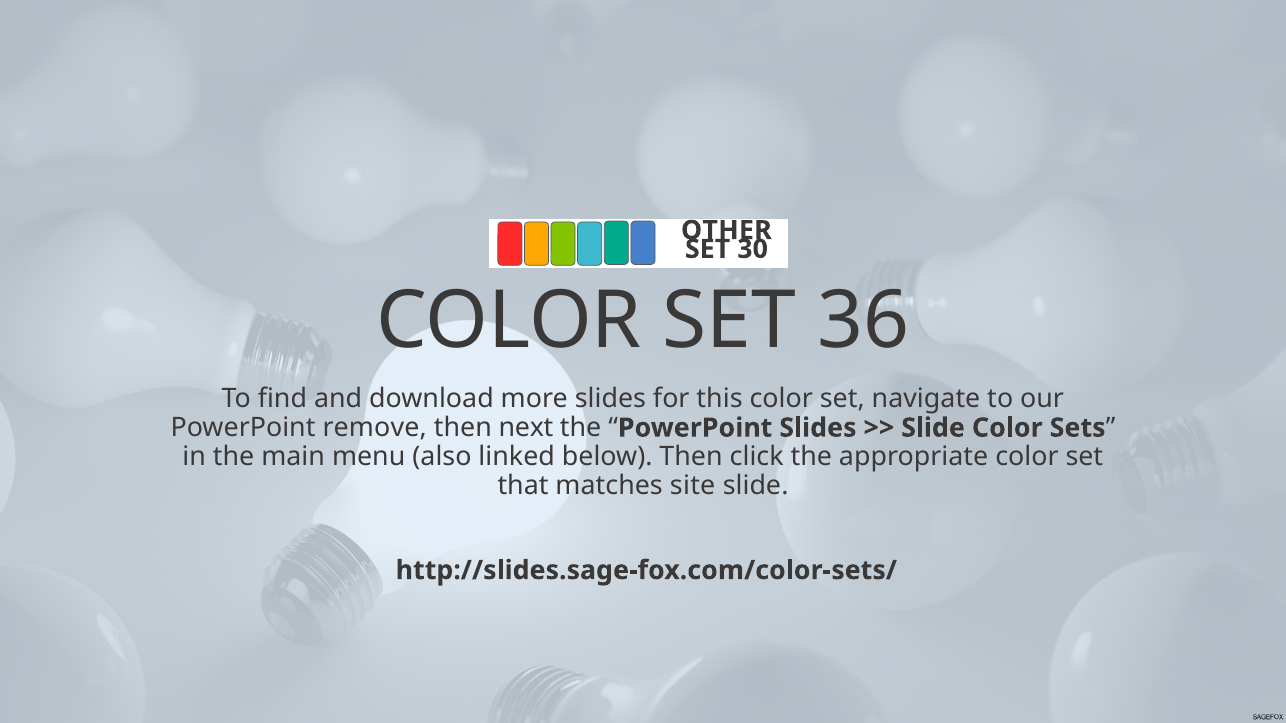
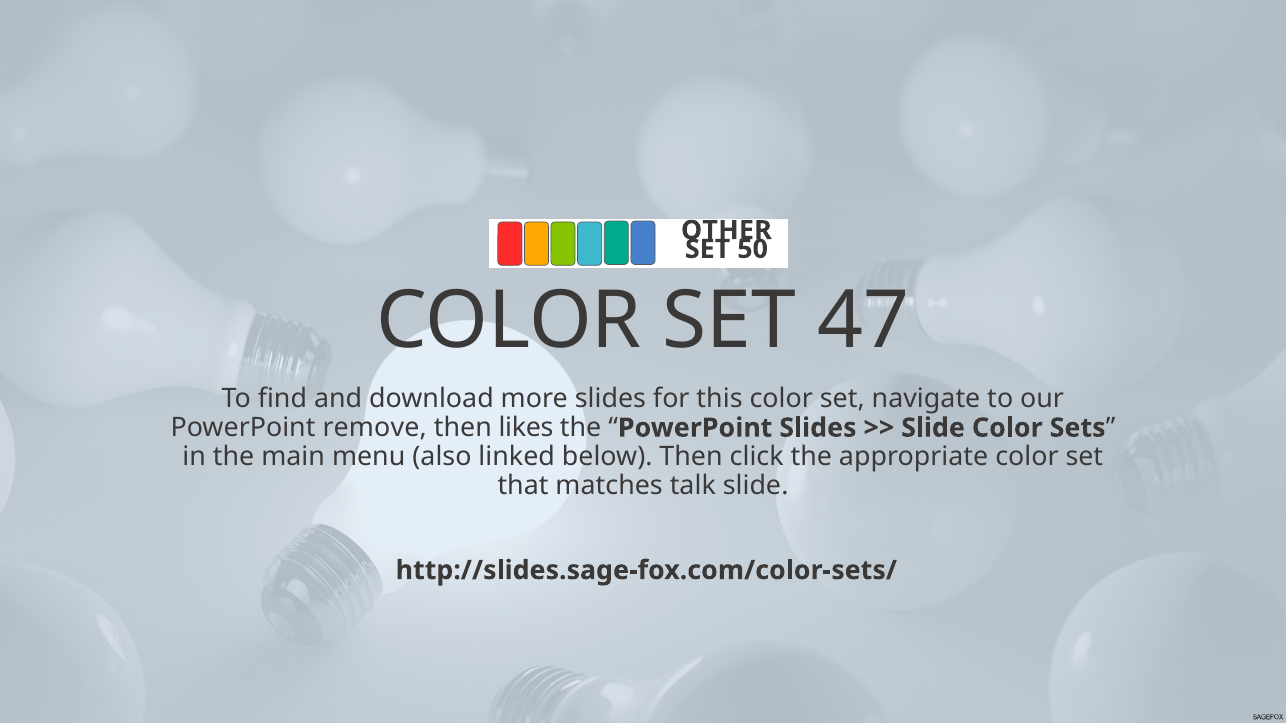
30: 30 -> 50 (753, 249)
36: 36 -> 47 (863, 321)
next: next -> likes (526, 428)
site: site -> talk (693, 486)
